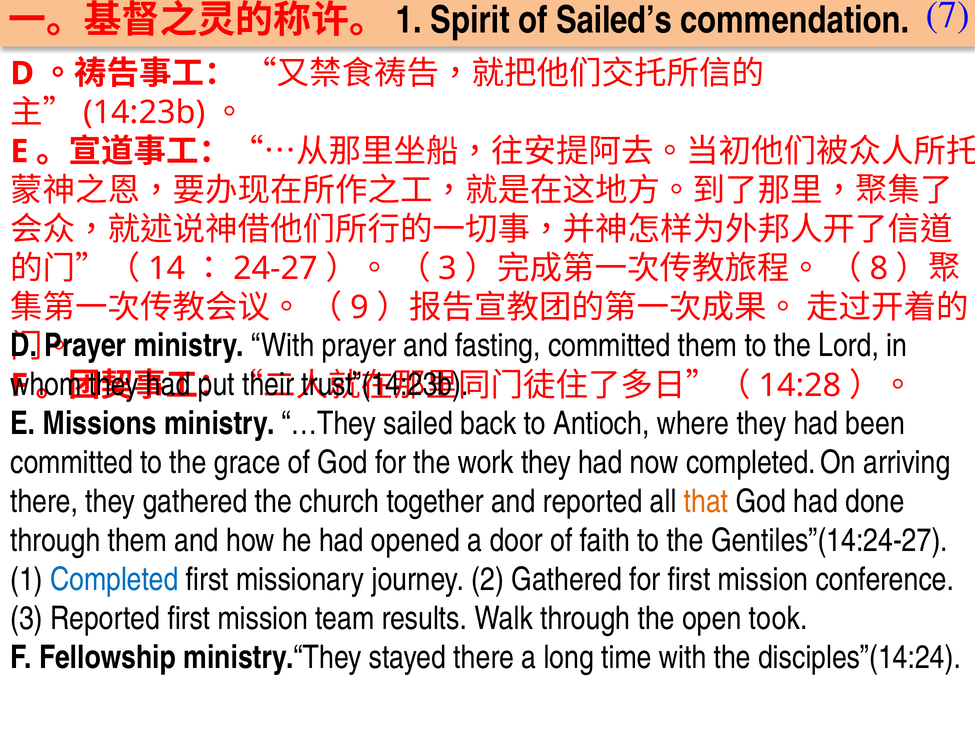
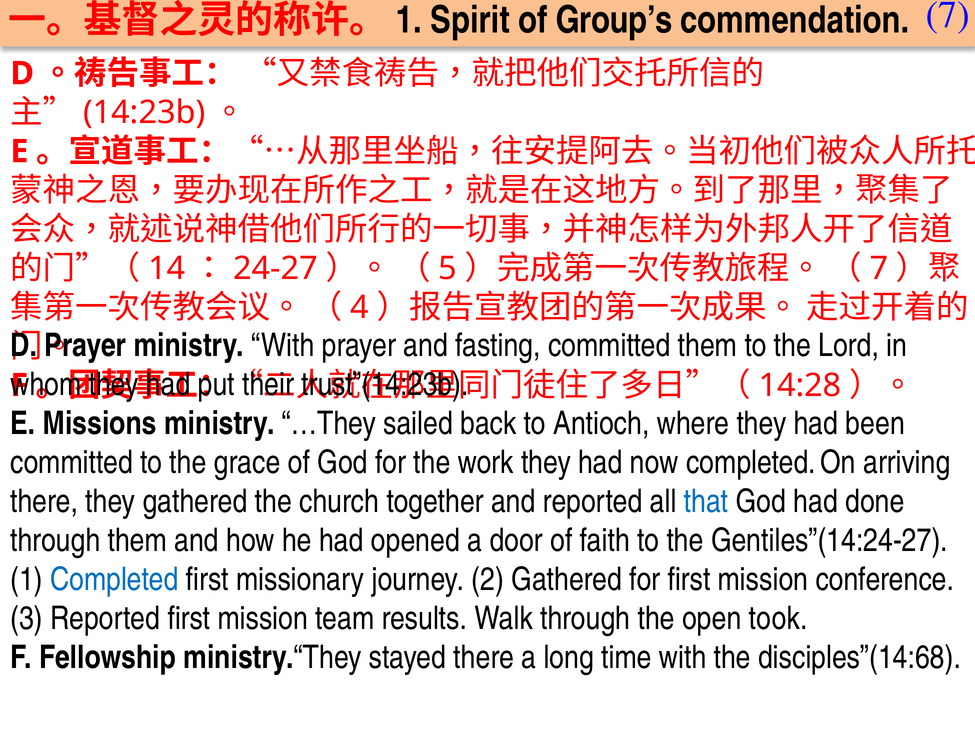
Sailed’s: Sailed’s -> Group’s (614, 20)
3: 3 -> 5 (448, 268)
8: 8 -> 7 (879, 268)
9: 9 -> 4 (360, 307)
that colour: orange -> blue (706, 502)
disciples”(14:24: disciples”(14:24 -> disciples”(14:68 (860, 658)
